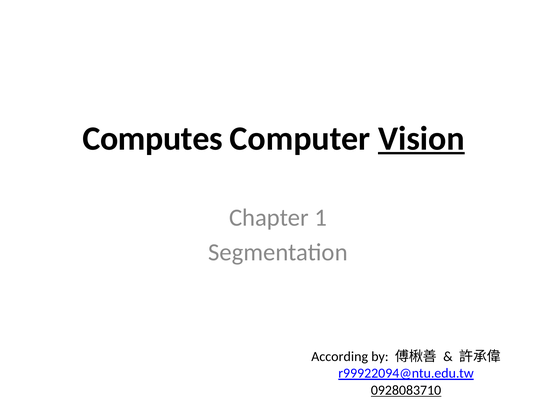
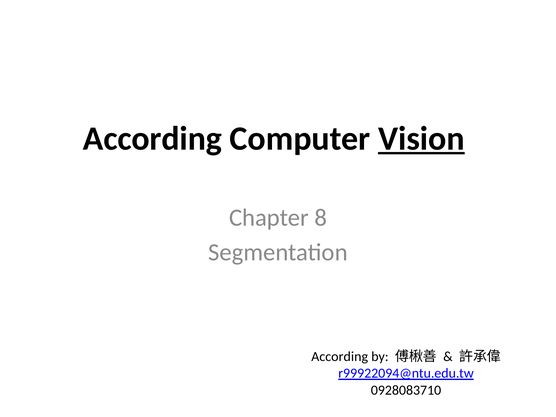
Computes: Computes -> According (152, 139)
1: 1 -> 8 (321, 218)
0928083710 underline: present -> none (406, 390)
